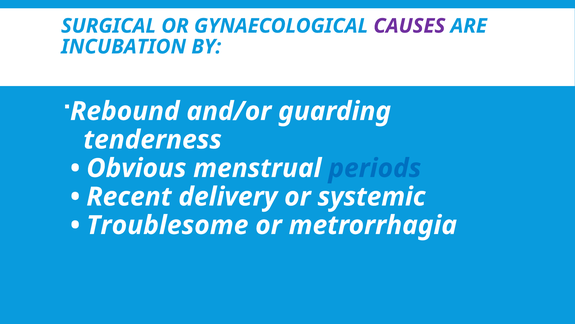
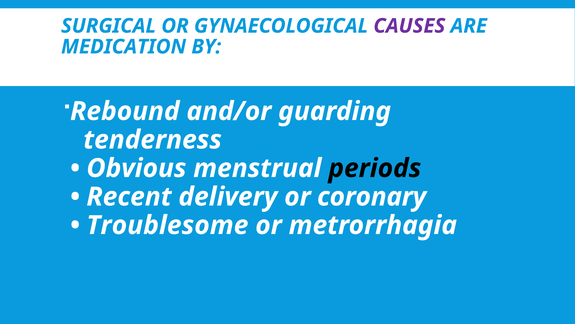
INCUBATION: INCUBATION -> MEDICATION (124, 47)
periods colour: blue -> black (375, 168)
systemic: systemic -> coronary (372, 196)
